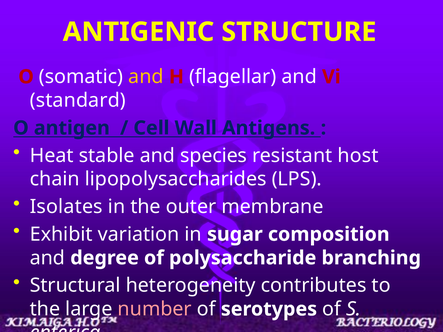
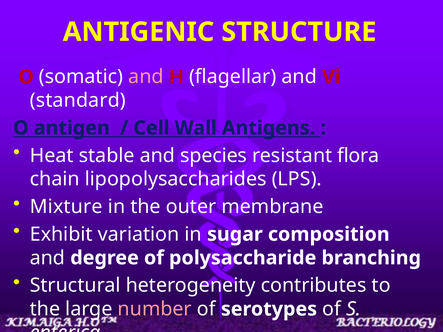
and colour: yellow -> pink (146, 77)
host: host -> flora (358, 156)
Isolates: Isolates -> Mixture (66, 207)
